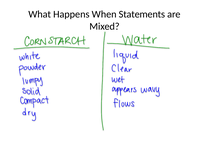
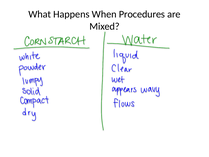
Statements: Statements -> Procedures (142, 14)
